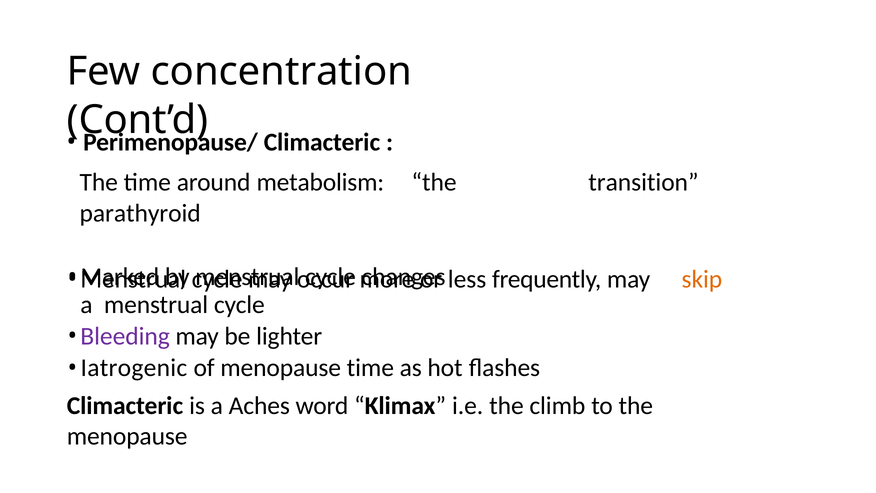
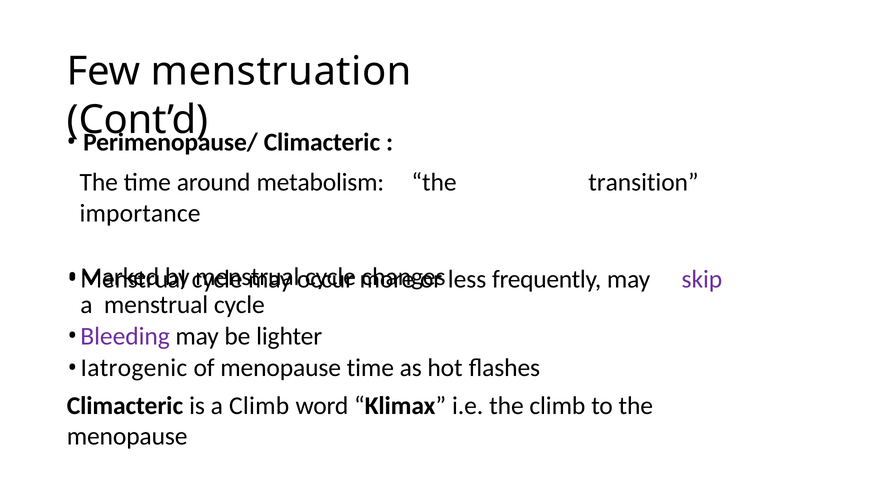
concentration: concentration -> menstruation (281, 72)
parathyroid: parathyroid -> importance (140, 213)
skip colour: orange -> purple (702, 279)
a Aches: Aches -> Climb (259, 405)
